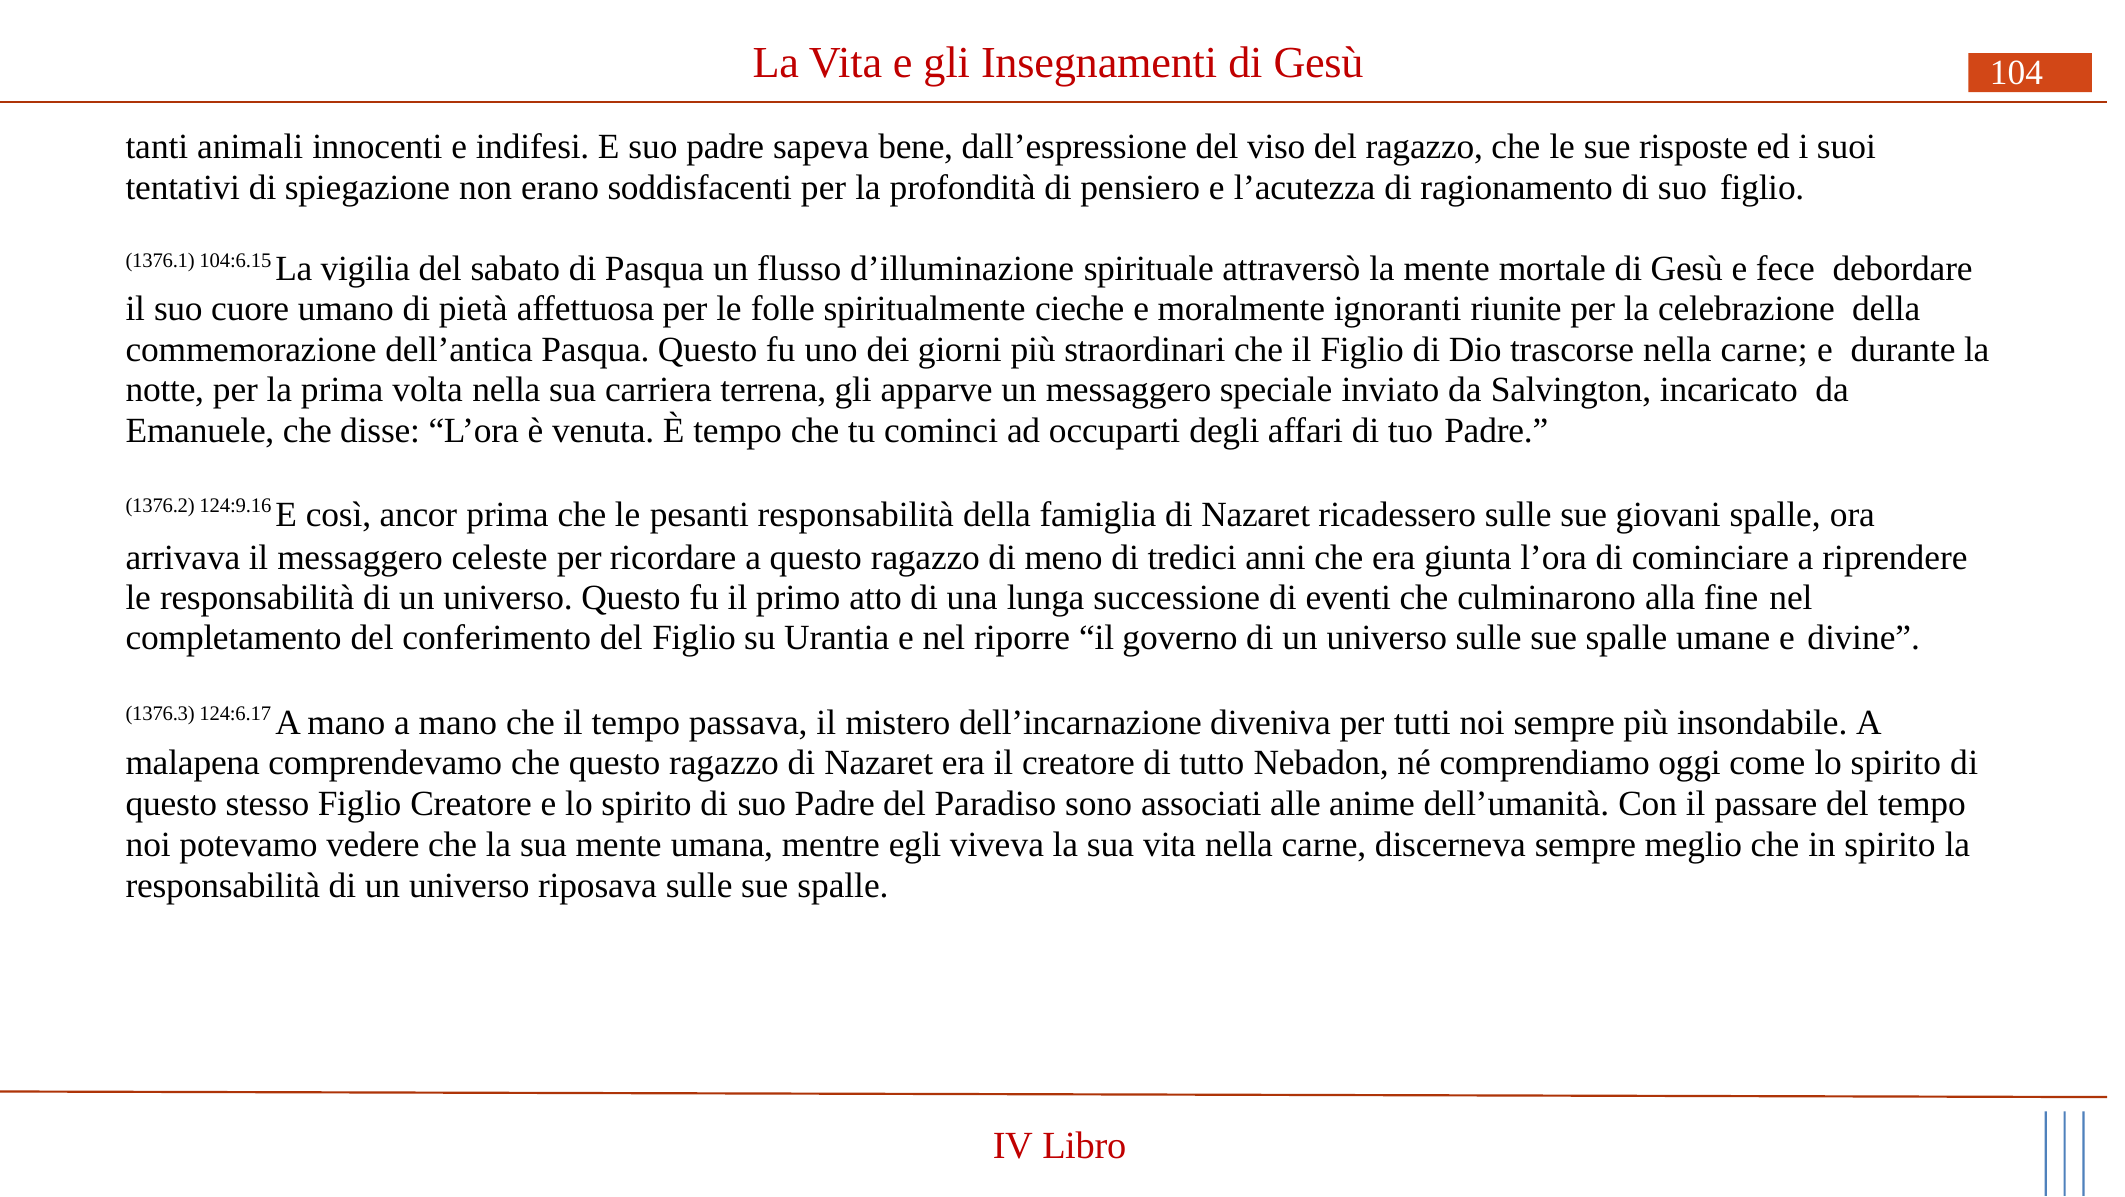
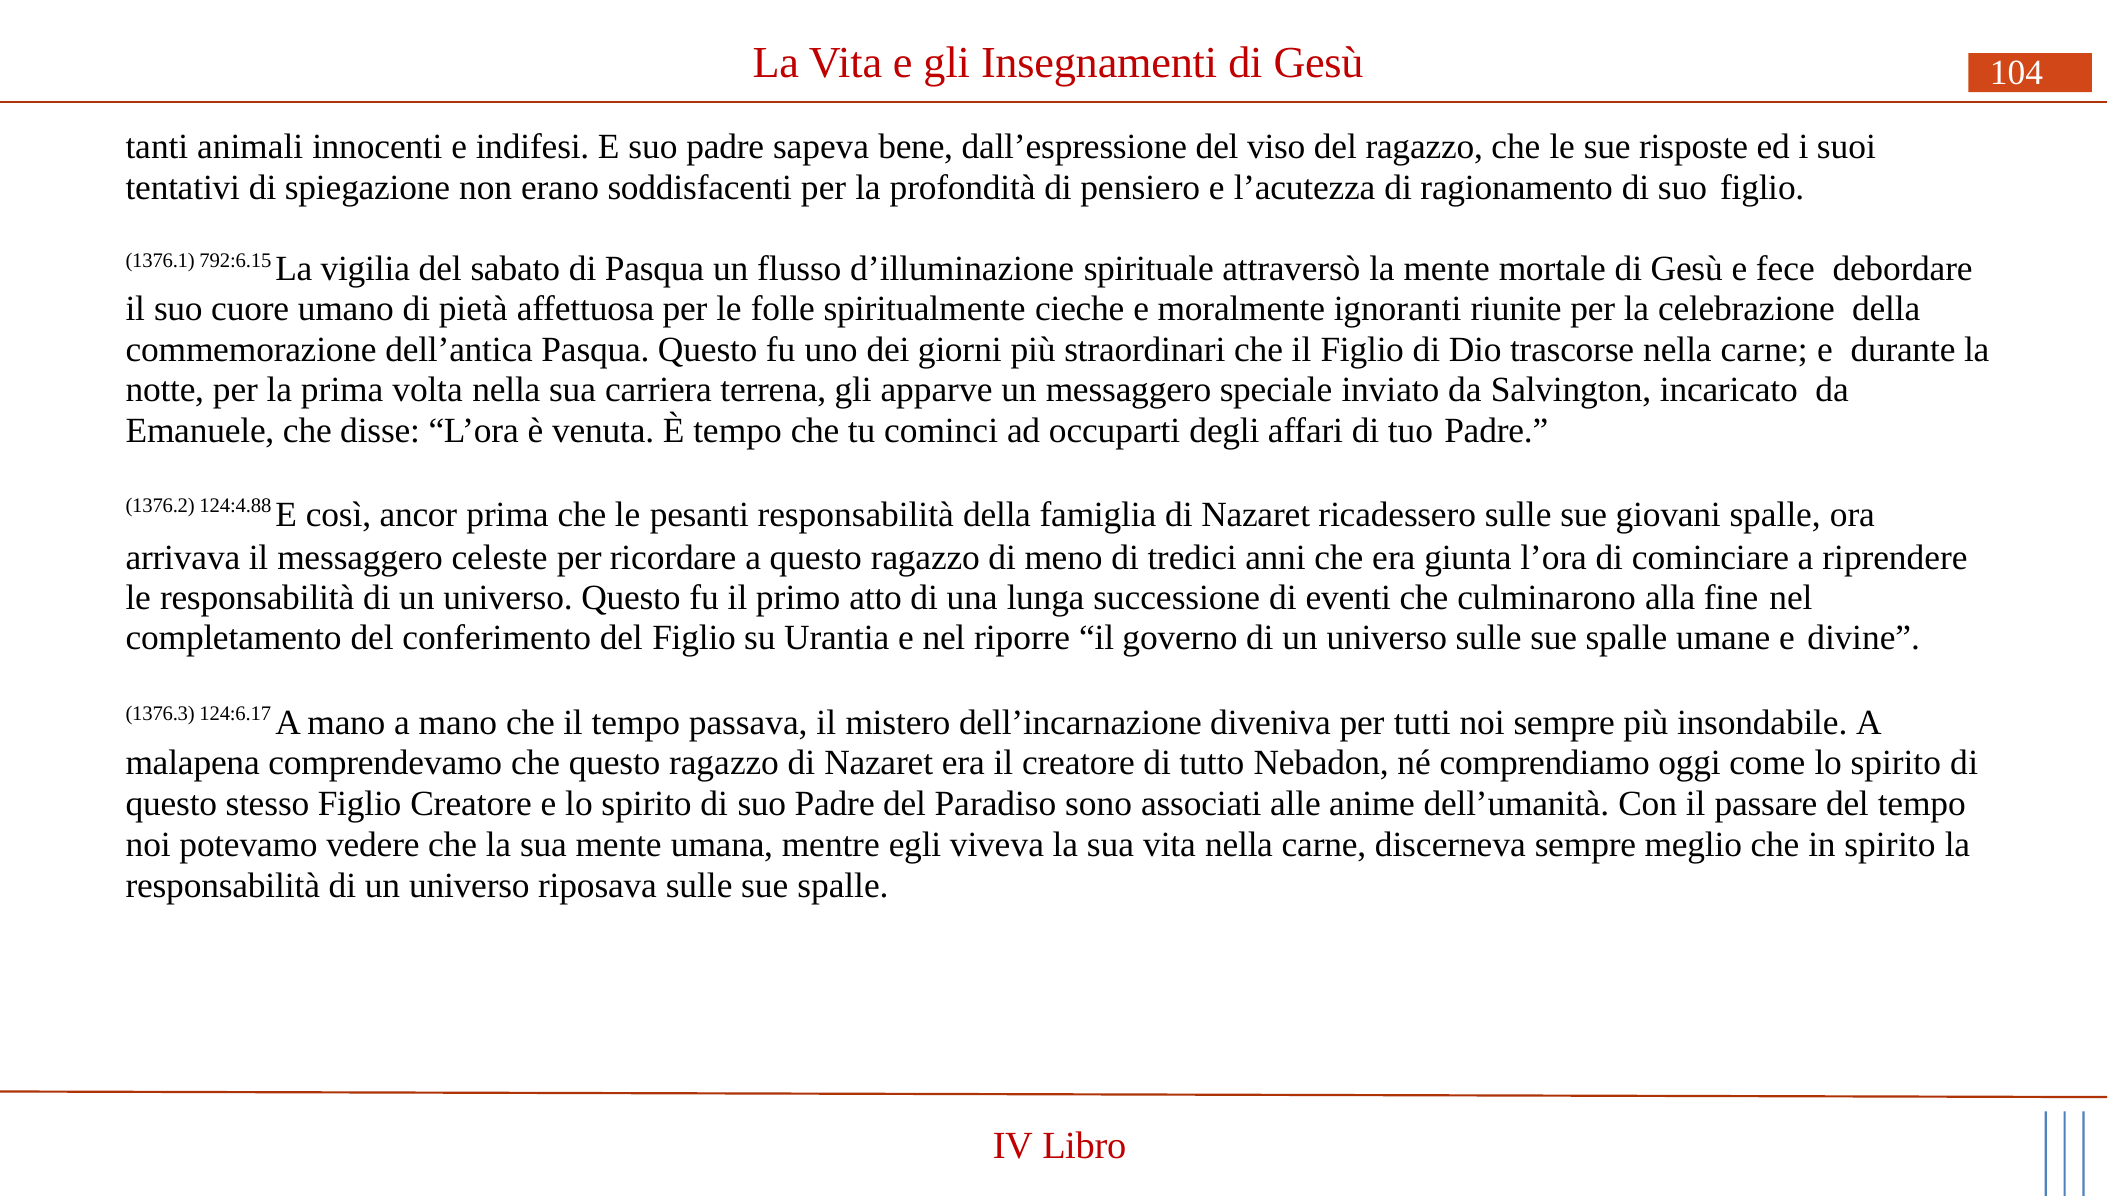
104:6.15: 104:6.15 -> 792:6.15 (235, 260)
124:9.16: 124:9.16 -> 124:4.88 (235, 506)
